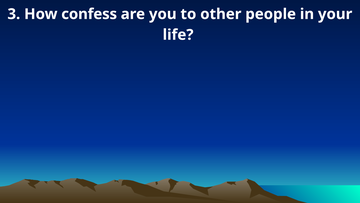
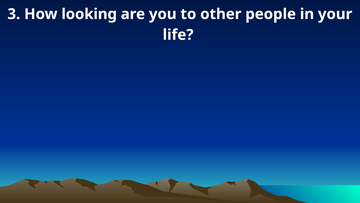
confess: confess -> looking (89, 14)
